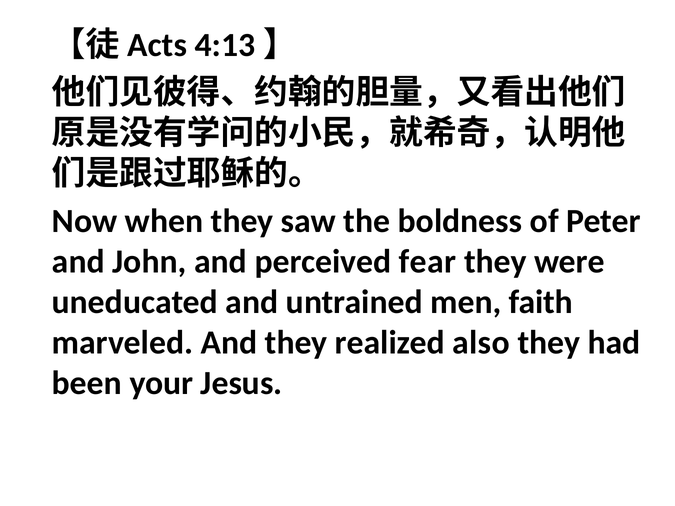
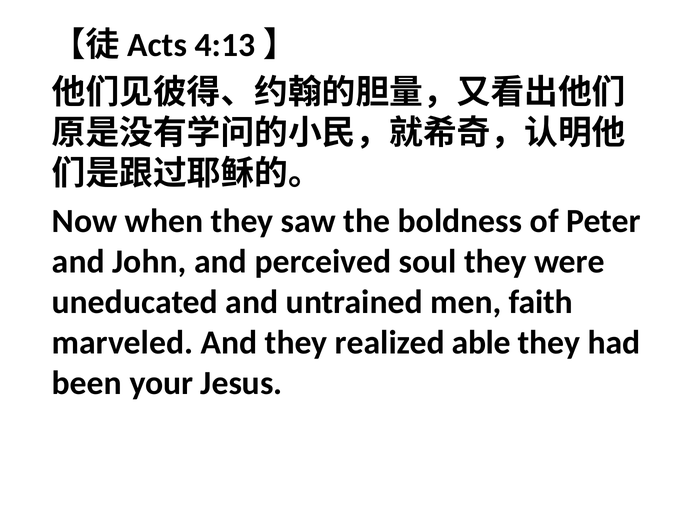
fear: fear -> soul (428, 262)
also: also -> able (481, 343)
